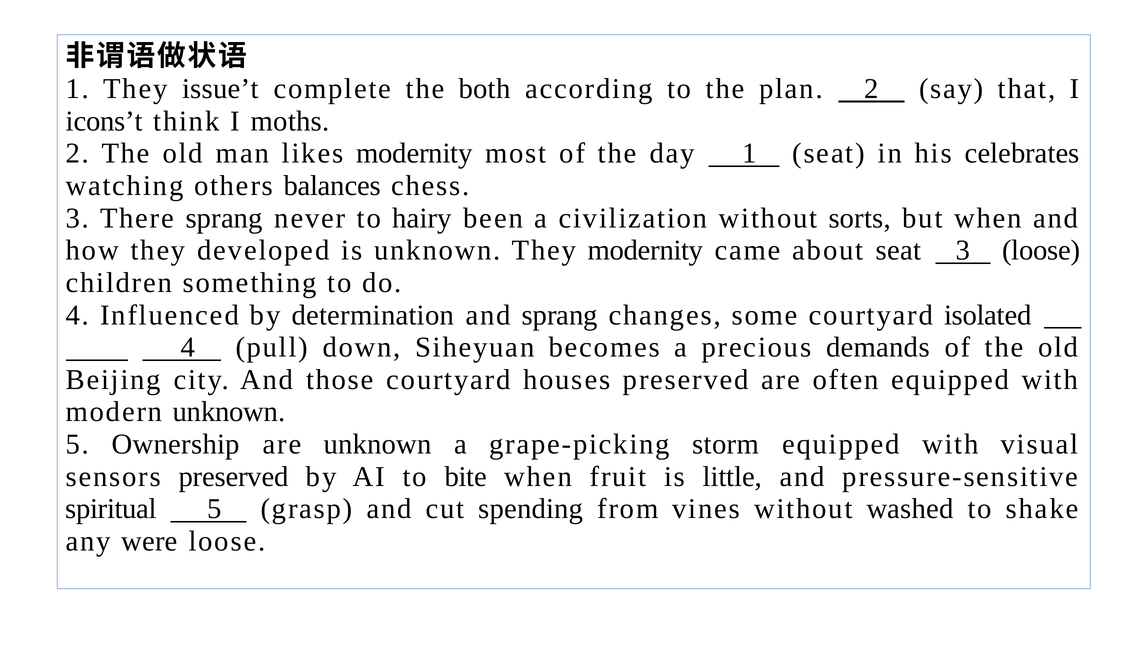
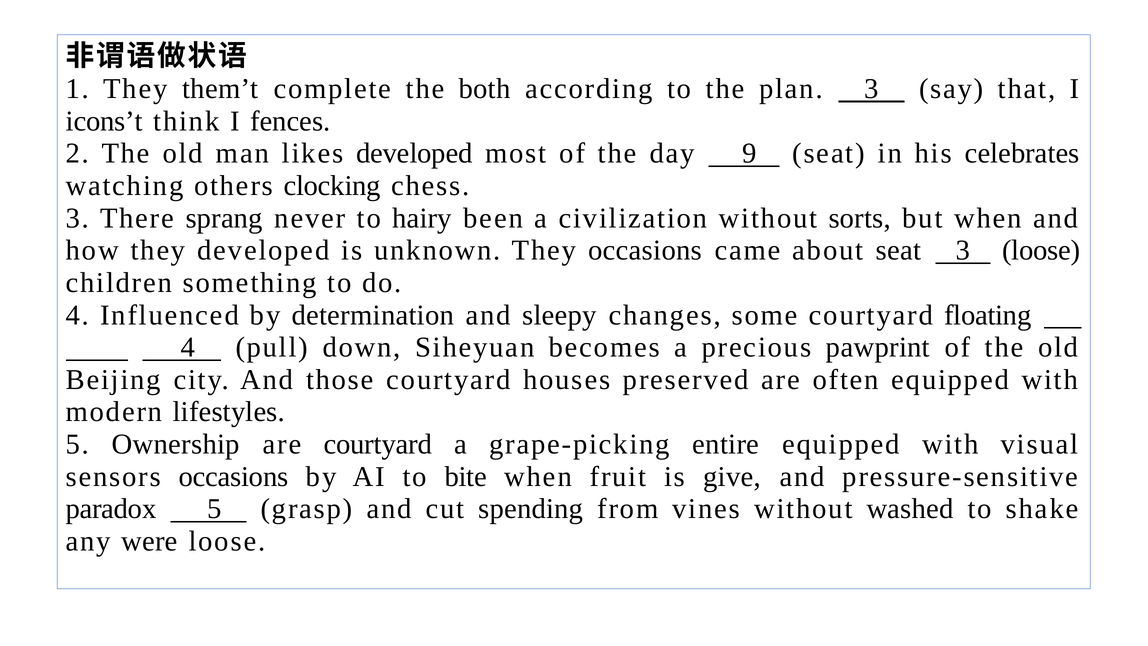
issue’t: issue’t -> them’t (220, 89)
plan 2: 2 -> 3 (871, 89)
moths: moths -> fences (290, 121)
likes modernity: modernity -> developed (414, 153)
day 1: 1 -> 9 (750, 153)
balances: balances -> clocking (332, 186)
They modernity: modernity -> occasions (645, 250)
and sprang: sprang -> sleepy (559, 315)
isolated: isolated -> floating (988, 315)
demands: demands -> pawprint (878, 347)
modern unknown: unknown -> lifestyles (229, 412)
are unknown: unknown -> courtyard (378, 444)
storm: storm -> entire (726, 444)
sensors preserved: preserved -> occasions (234, 476)
little: little -> give (732, 476)
spiritual: spiritual -> paradox (111, 509)
